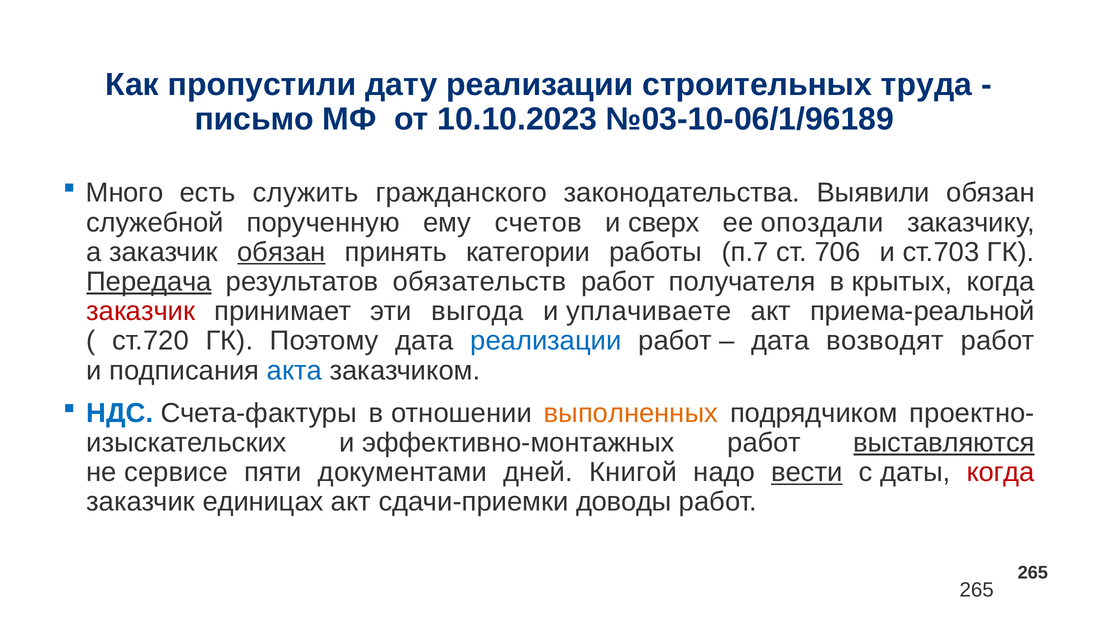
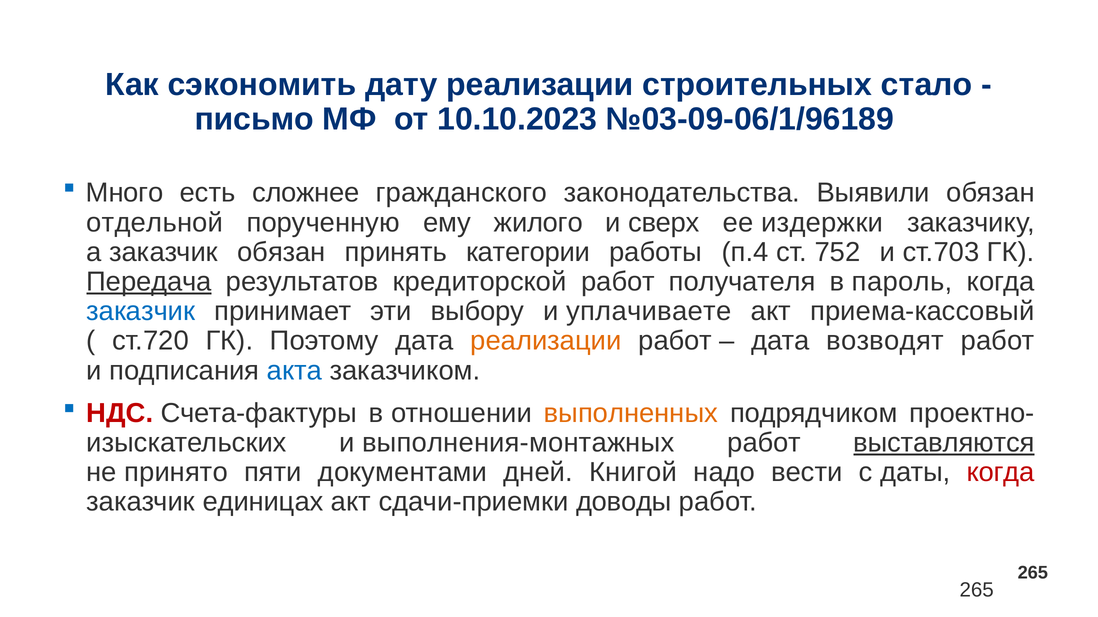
пропустили: пропустили -> сэкономить (262, 85)
труда: труда -> стало (927, 85)
№03-10-06/1/96189: №03-10-06/1/96189 -> №03-09-06/1/96189 (750, 119)
служить: служить -> сложнее (306, 193)
служебной: служебной -> отдельной (155, 223)
счетов: счетов -> жилого (538, 223)
опоздали: опоздали -> издержки (822, 223)
обязан underline: present -> none (281, 252)
п.7: п.7 -> п.4 (745, 252)
706: 706 -> 752 (837, 252)
обязательств: обязательств -> кредиторской (480, 282)
крытых: крытых -> пароль (902, 282)
заказчик colour: red -> blue (141, 312)
выгода: выгода -> выбору (477, 312)
приема-реальной: приема-реальной -> приема-кассовый (922, 312)
реализации colour: blue -> orange (546, 341)
НДС colour: blue -> red (120, 413)
эффективно-монтажных: эффективно-монтажных -> выполнения-монтажных (518, 443)
сервисе: сервисе -> принято (176, 473)
вести underline: present -> none (807, 473)
